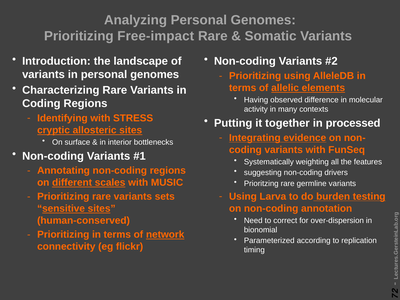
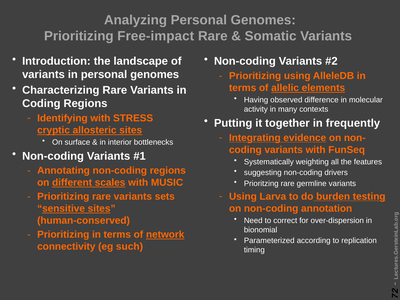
processed: processed -> frequently (353, 123)
flickr: flickr -> such (130, 247)
